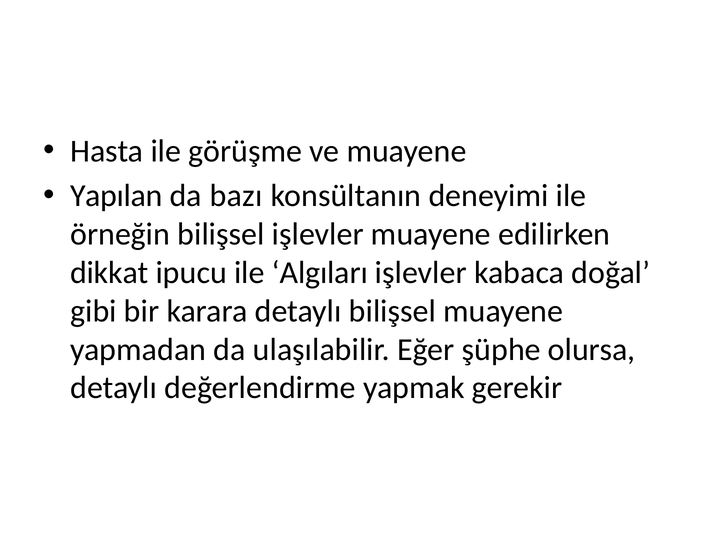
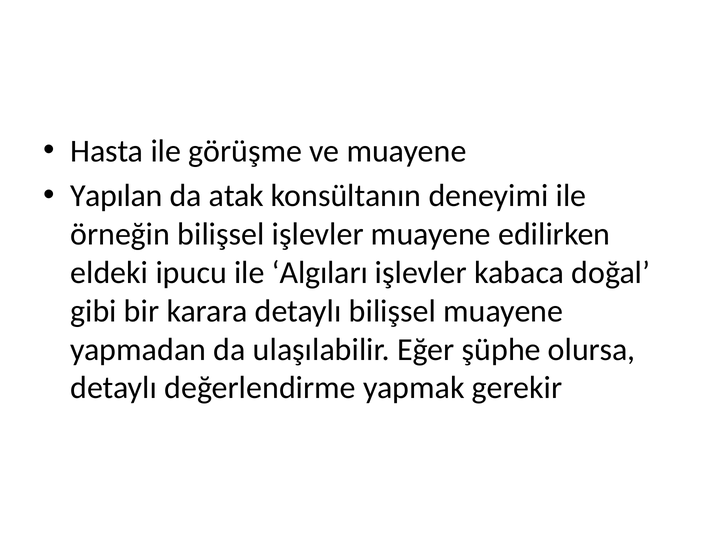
bazı: bazı -> atak (236, 196)
dikkat: dikkat -> eldeki (109, 273)
